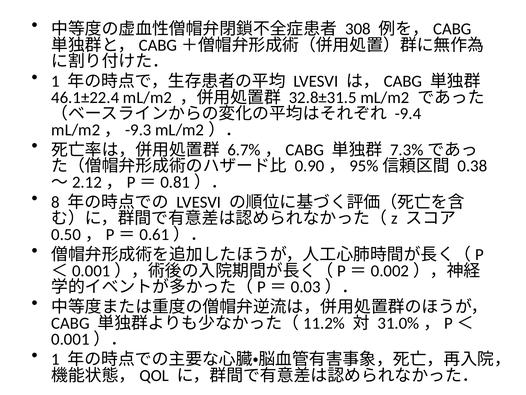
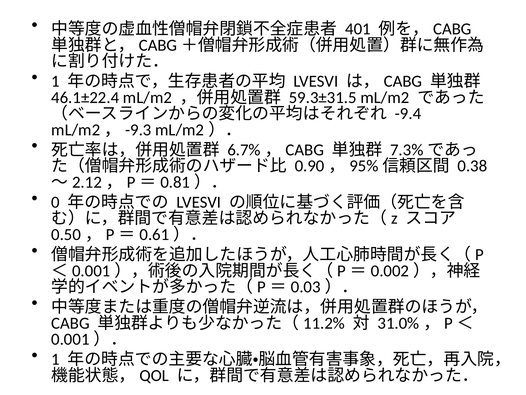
308: 308 -> 401 (358, 29)
32.8±31.5: 32.8±31.5 -> 59.3±31.5 (323, 97)
8: 8 -> 0 (56, 202)
